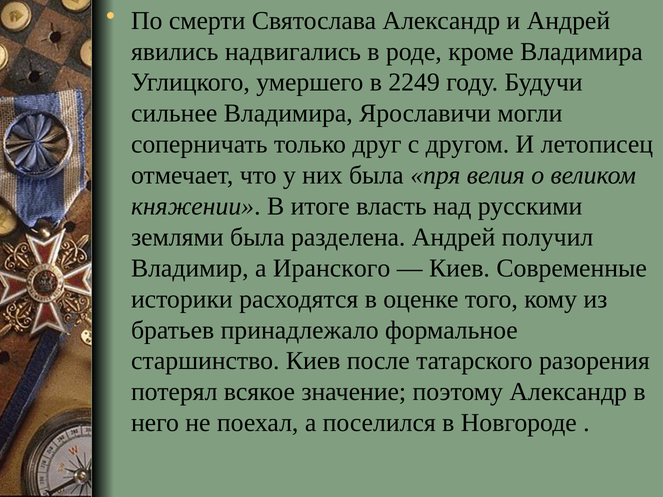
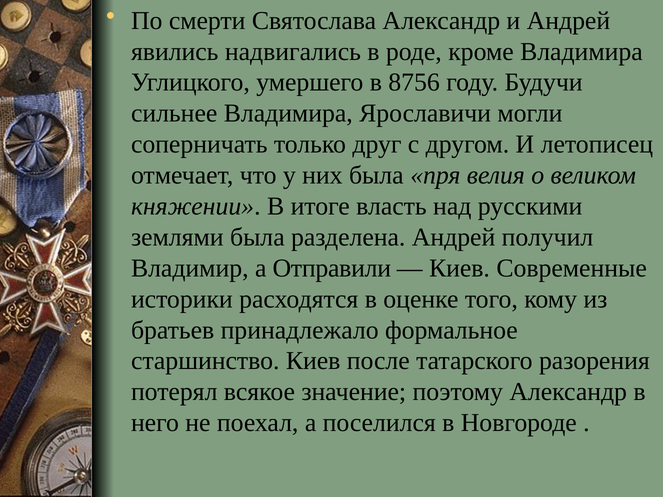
2249: 2249 -> 8756 (414, 83)
Иранского: Иранского -> Отправили (332, 268)
